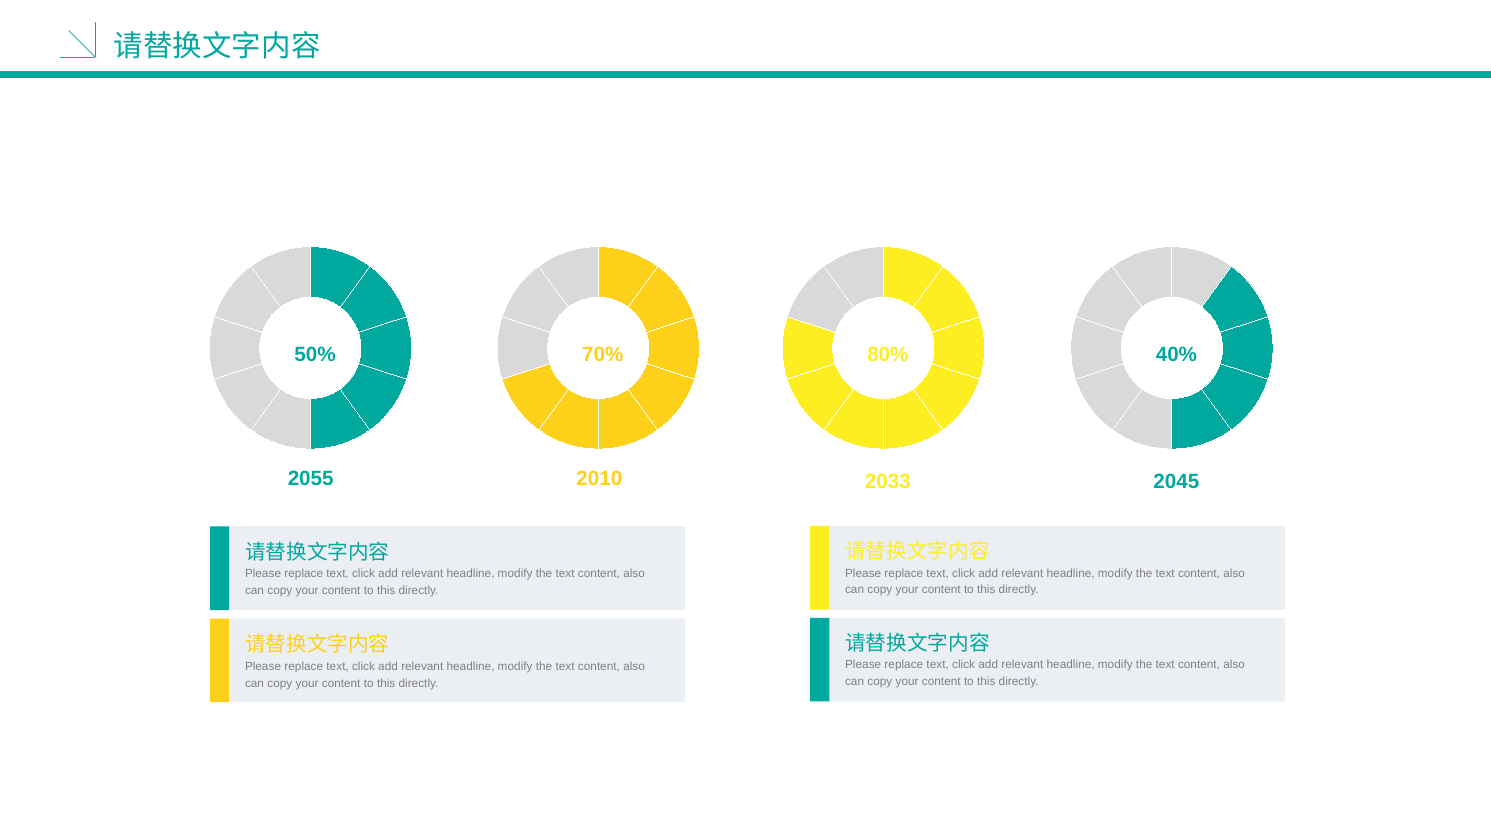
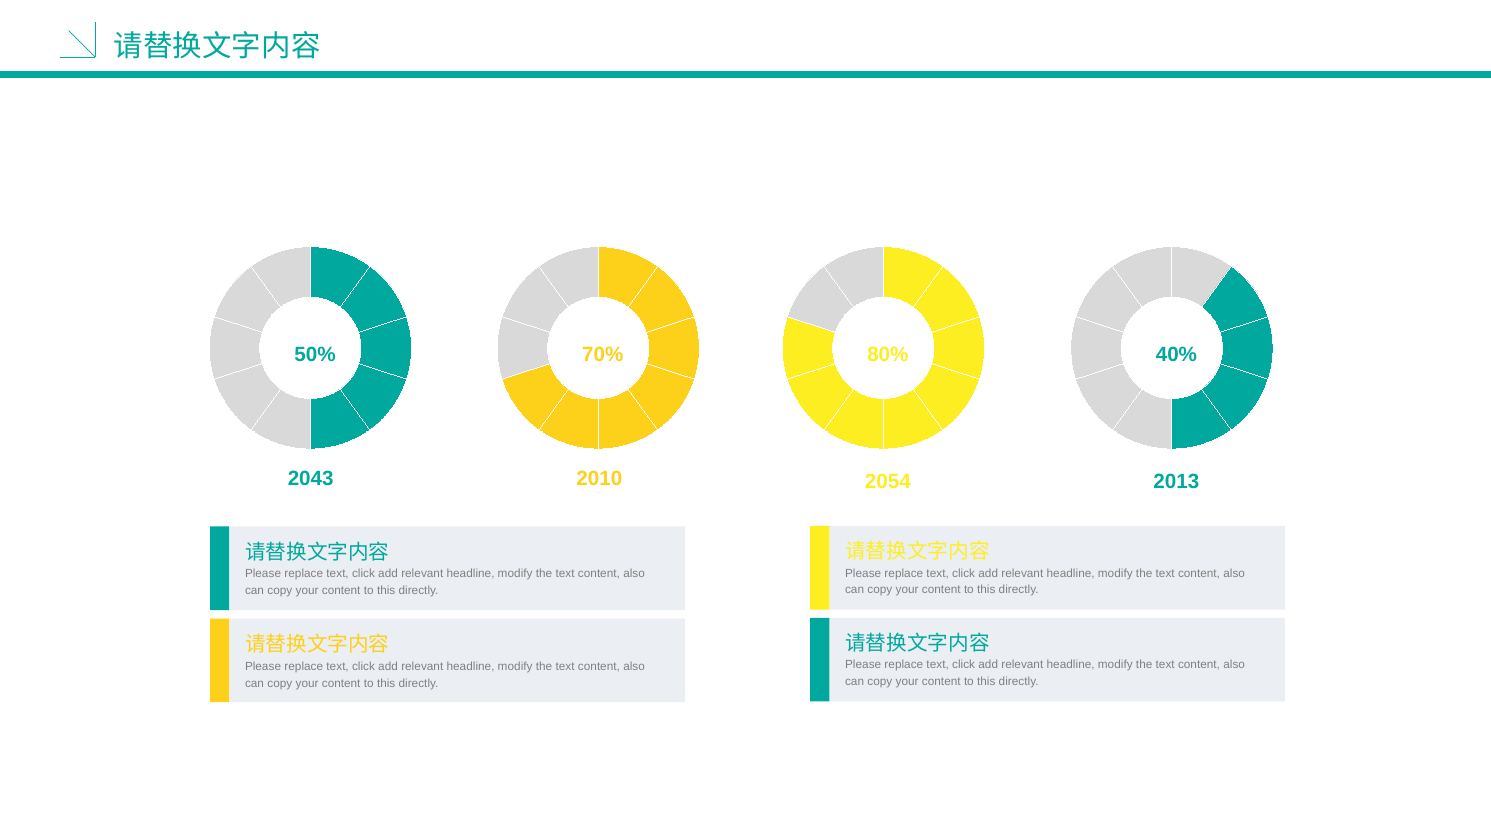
2055: 2055 -> 2043 (311, 478)
2033: 2033 -> 2054 (888, 482)
2045: 2045 -> 2013 (1176, 482)
